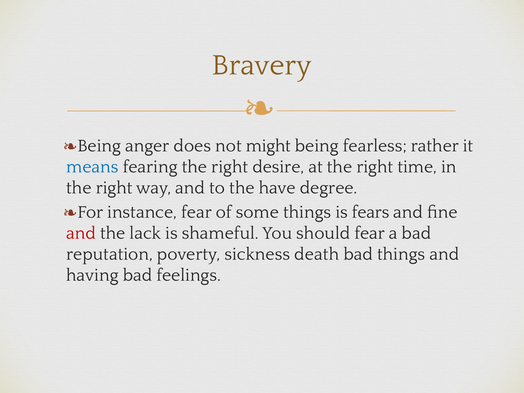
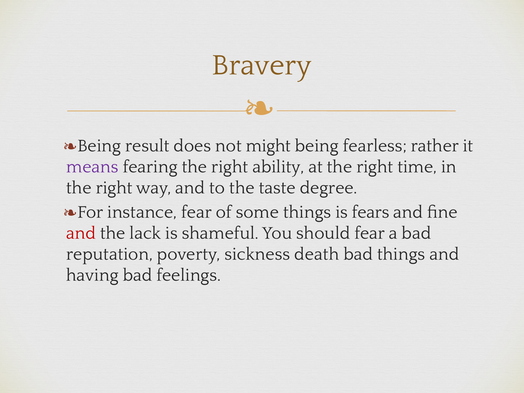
anger: anger -> result (147, 146)
means colour: blue -> purple (92, 167)
desire: desire -> ability (278, 167)
have: have -> taste (277, 188)
